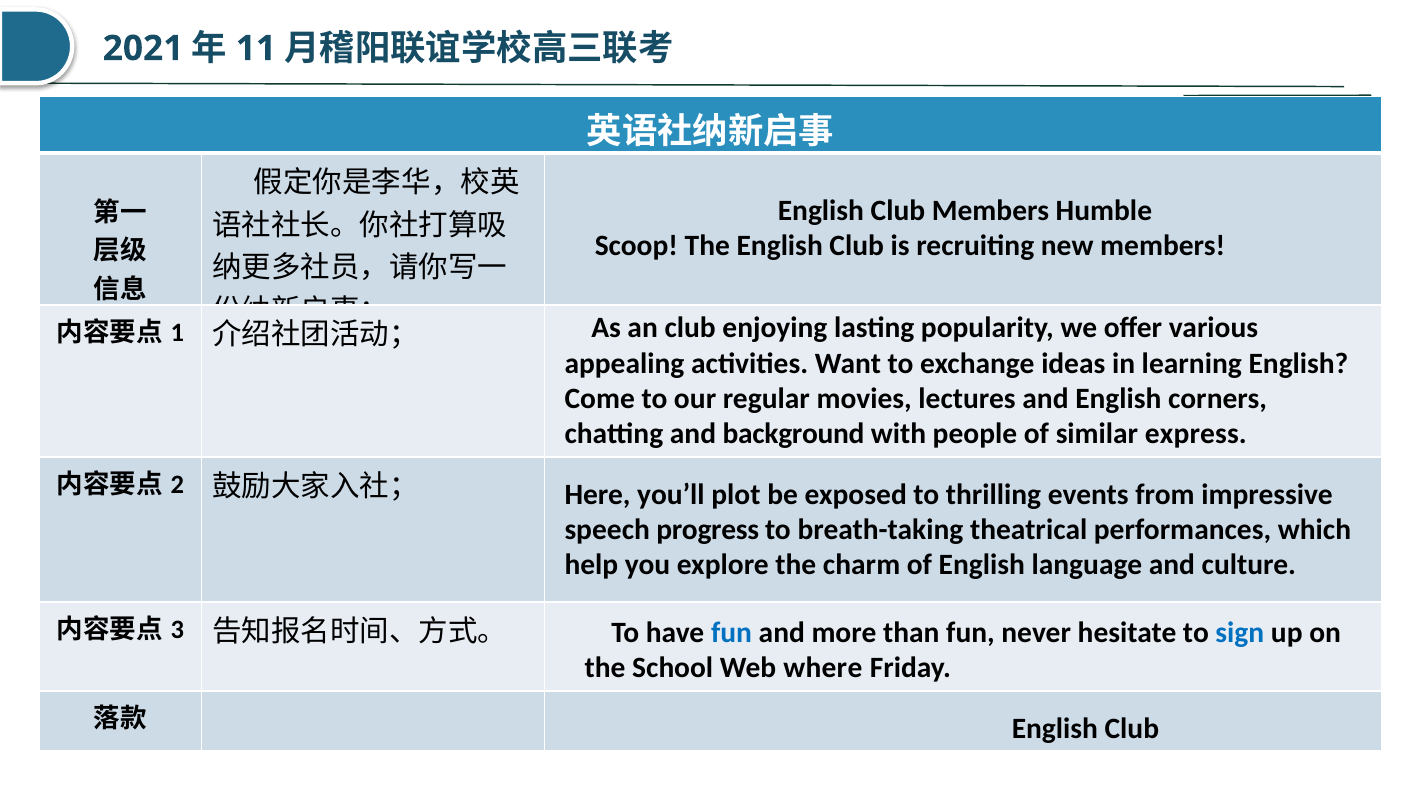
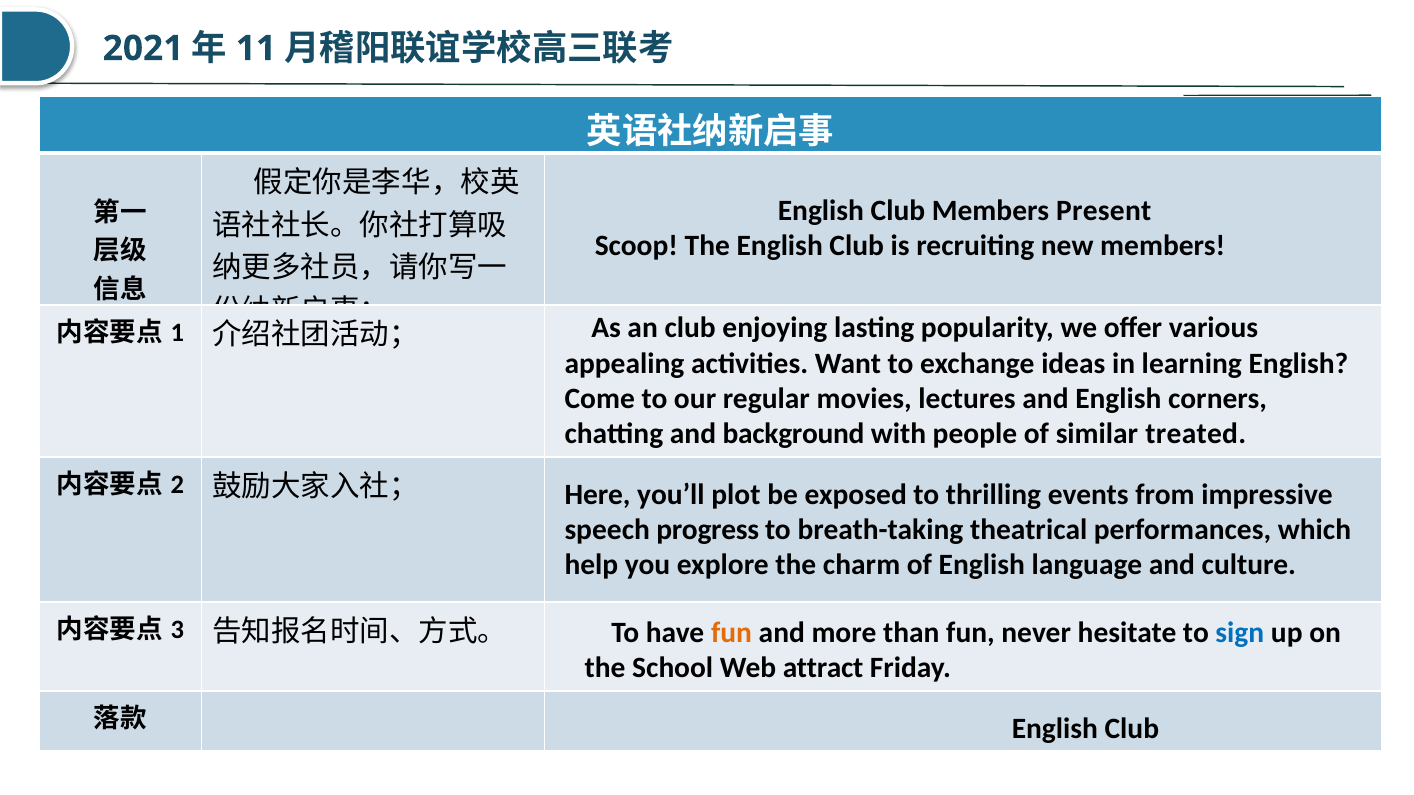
Humble: Humble -> Present (1104, 211)
express: express -> treated (1196, 434)
fun colour: blue -> orange (732, 633)
where: where -> attract (823, 668)
